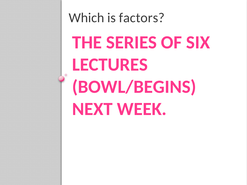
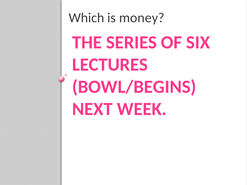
factors: factors -> money (142, 18)
